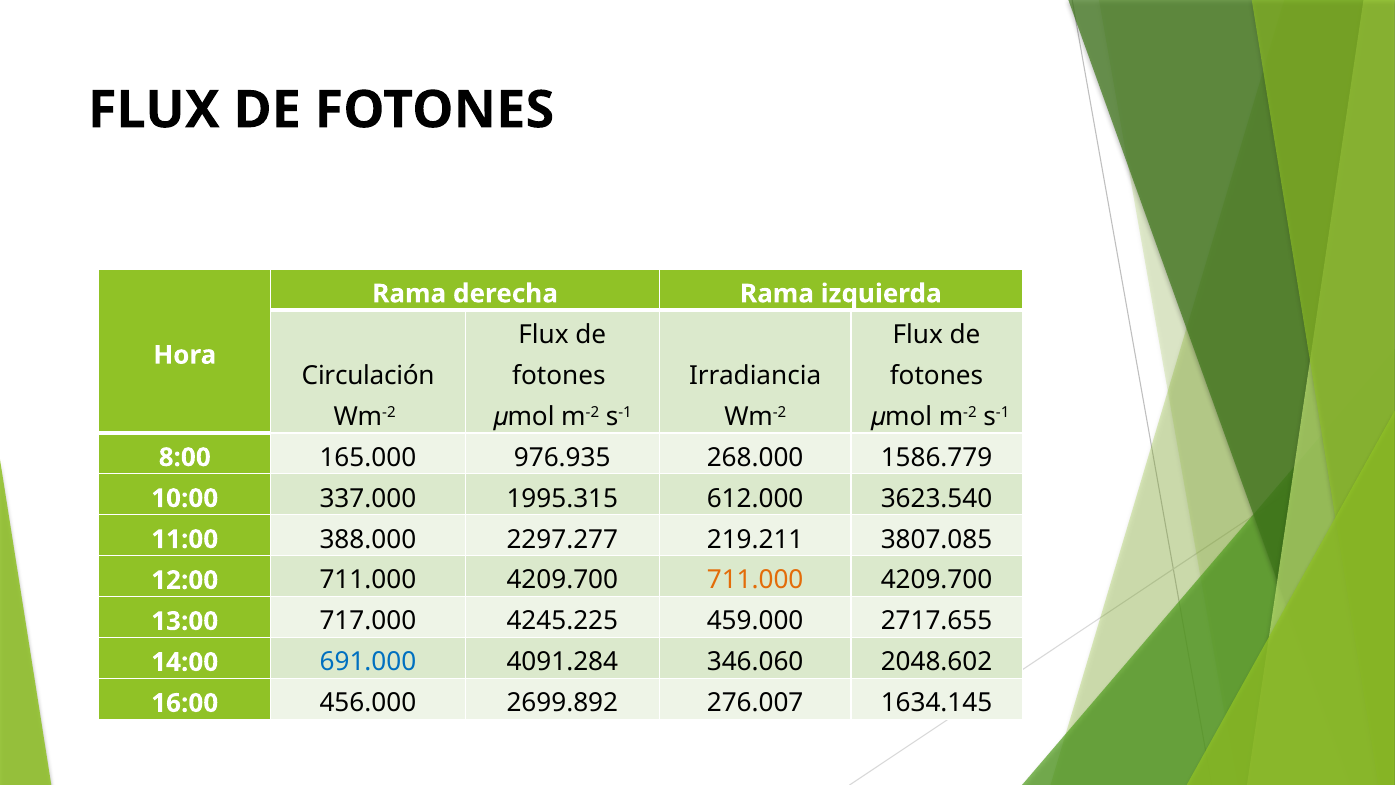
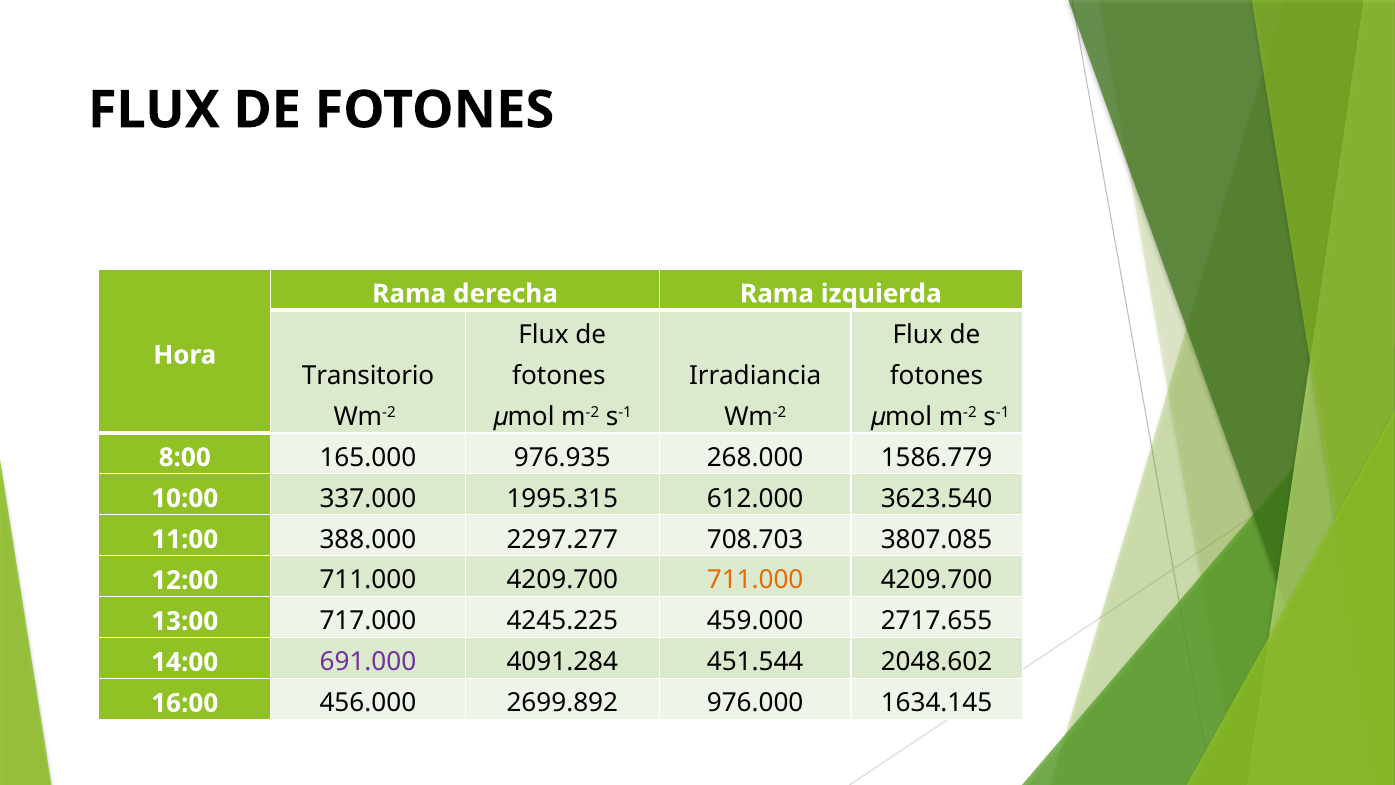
Circulación: Circulación -> Transitorio (368, 375)
219.211: 219.211 -> 708.703 (755, 539)
691.000 colour: blue -> purple (368, 662)
346.060: 346.060 -> 451.544 (755, 662)
276.007: 276.007 -> 976.000 (755, 703)
